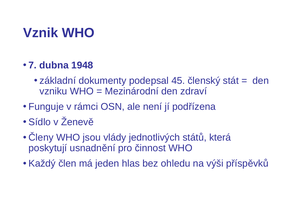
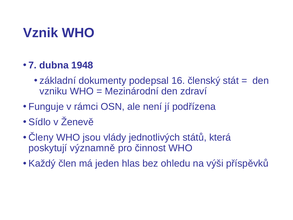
45: 45 -> 16 (178, 81)
usnadnění: usnadnění -> významně (93, 148)
